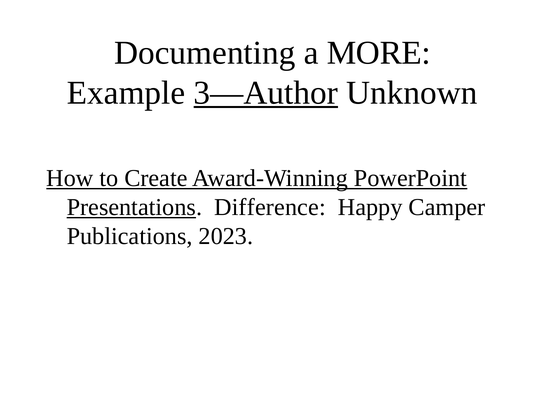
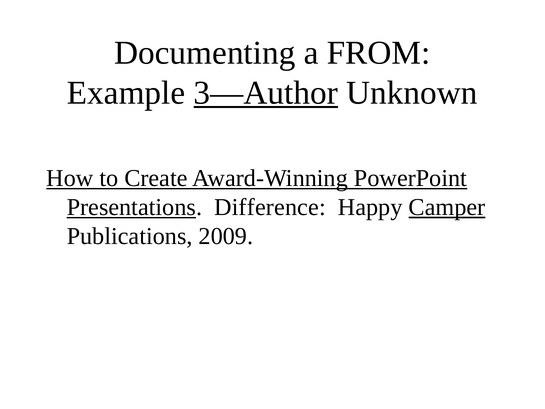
MORE: MORE -> FROM (379, 53)
Camper underline: none -> present (447, 207)
2023: 2023 -> 2009 (226, 236)
